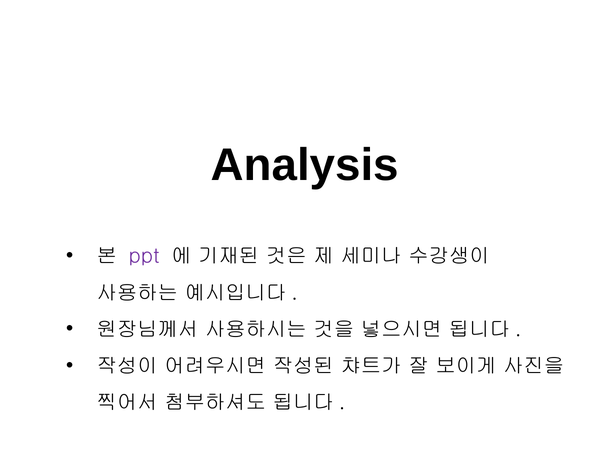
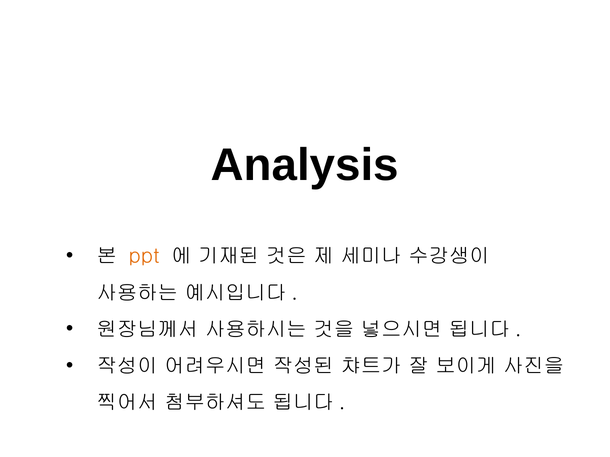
ppt colour: purple -> orange (144, 257)
